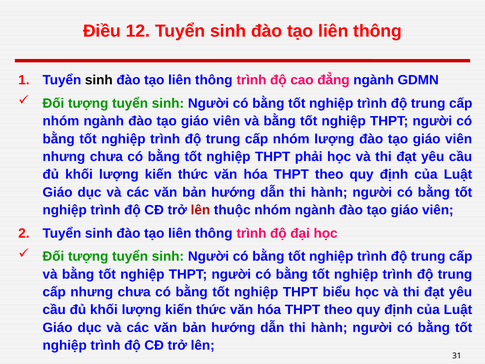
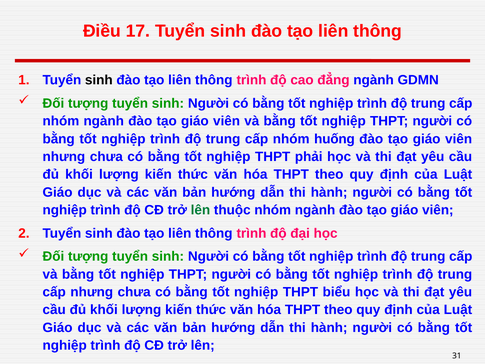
12: 12 -> 17 (138, 31)
nhóm lượng: lượng -> huống (334, 139)
lên colour: red -> green (200, 210)
